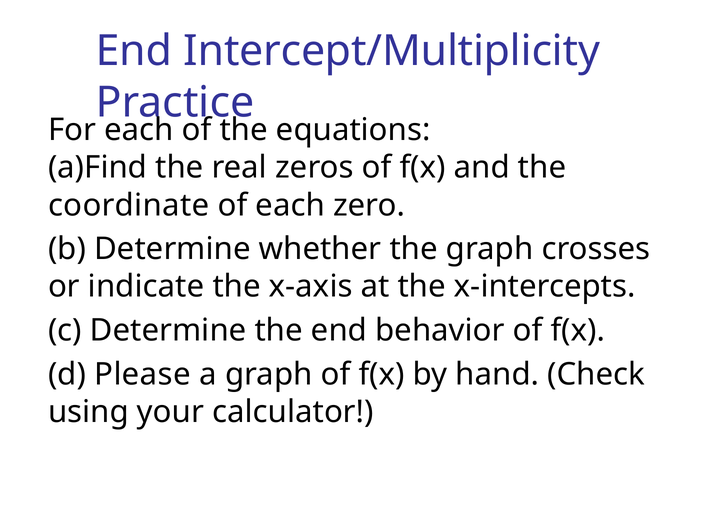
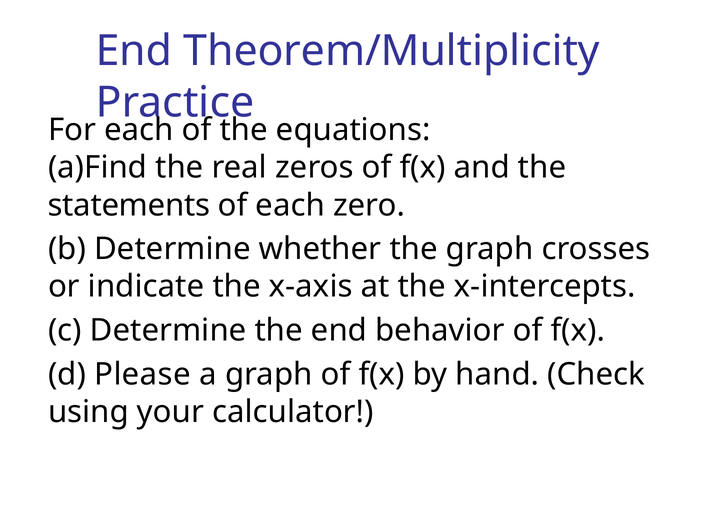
Intercept/Multiplicity: Intercept/Multiplicity -> Theorem/Multiplicity (392, 51)
coordinate: coordinate -> statements (129, 205)
